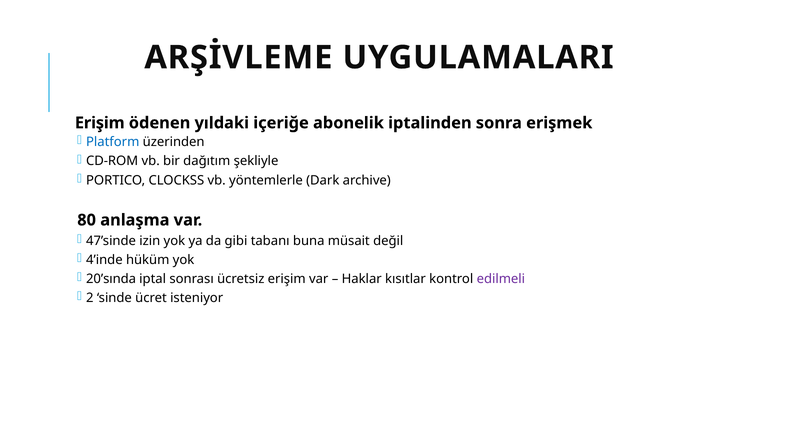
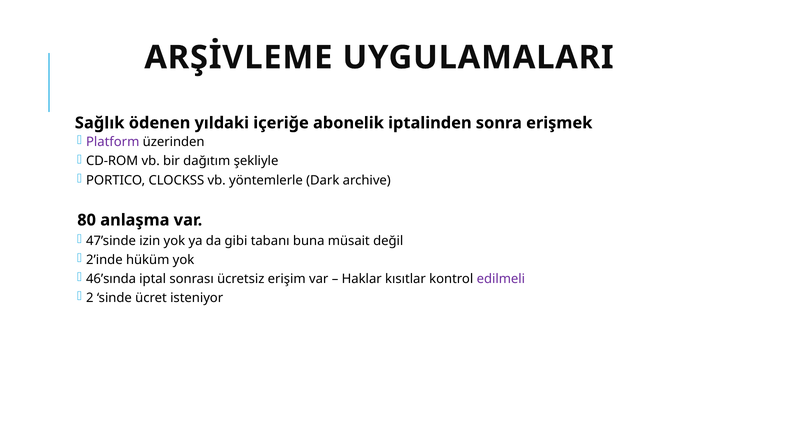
Erişim: Erişim -> Sağlık (100, 123)
Platform colour: blue -> purple (113, 142)
4’inde: 4’inde -> 2’inde (104, 260)
20’sında: 20’sında -> 46’sında (111, 279)
